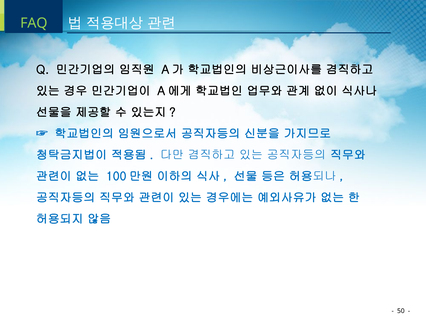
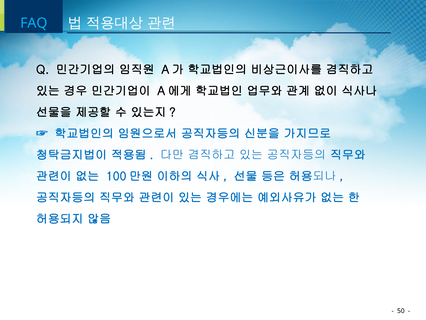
FAQ colour: light green -> light blue (34, 23)
